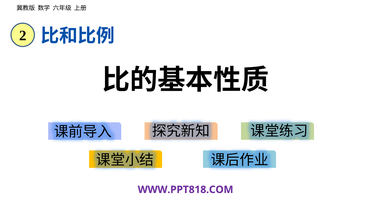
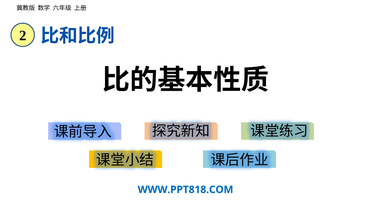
WWW.PPT818.COM colour: purple -> blue (186, 190)
